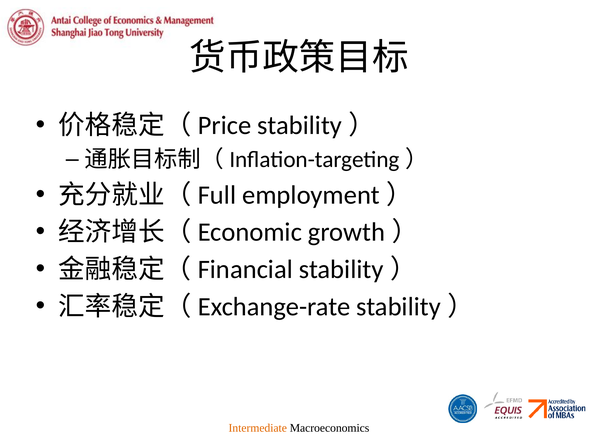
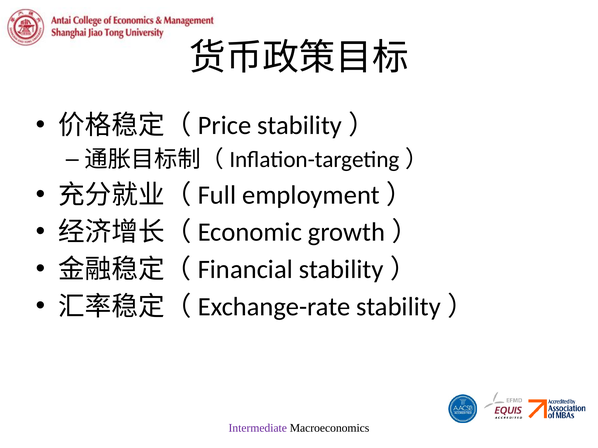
Intermediate colour: orange -> purple (258, 428)
